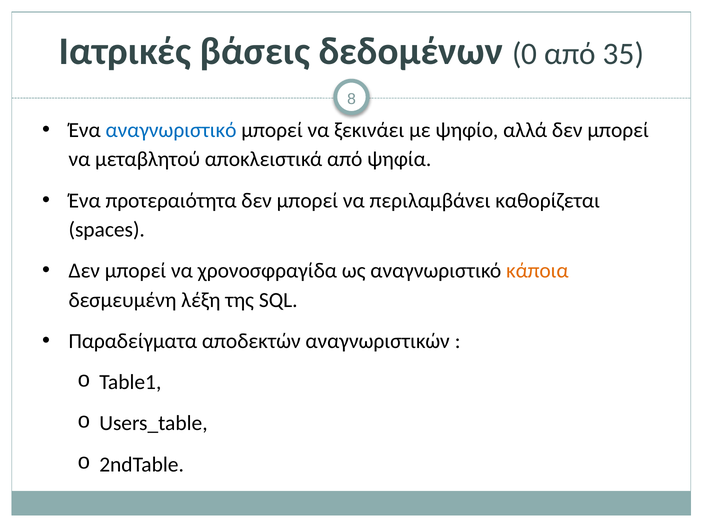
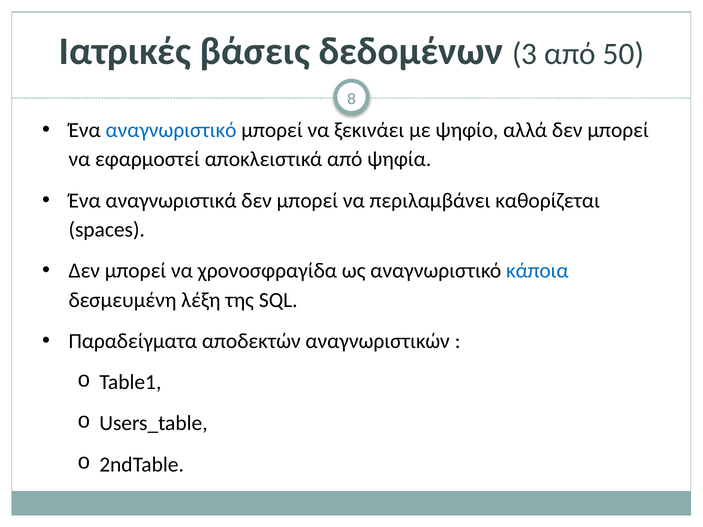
0: 0 -> 3 (525, 54)
35: 35 -> 50 (623, 54)
μεταβλητού: μεταβλητού -> εφαρμοστεί (148, 159)
προτεραιότητα: προτεραιότητα -> αναγνωριστικά (171, 201)
κάποια colour: orange -> blue (537, 271)
